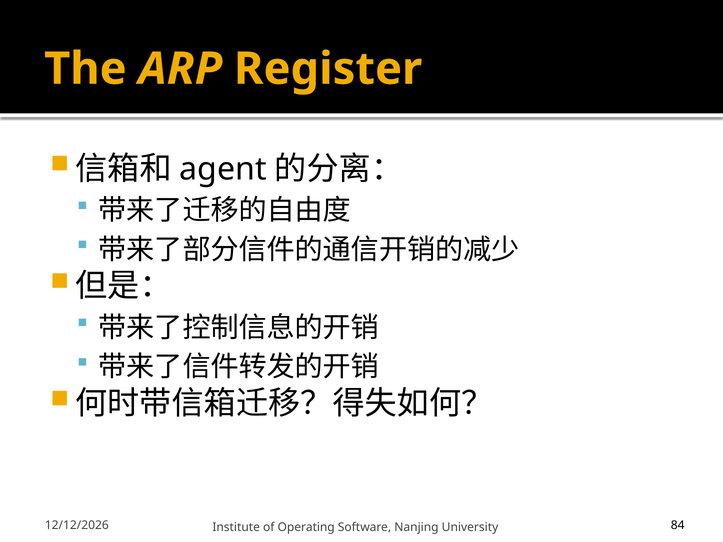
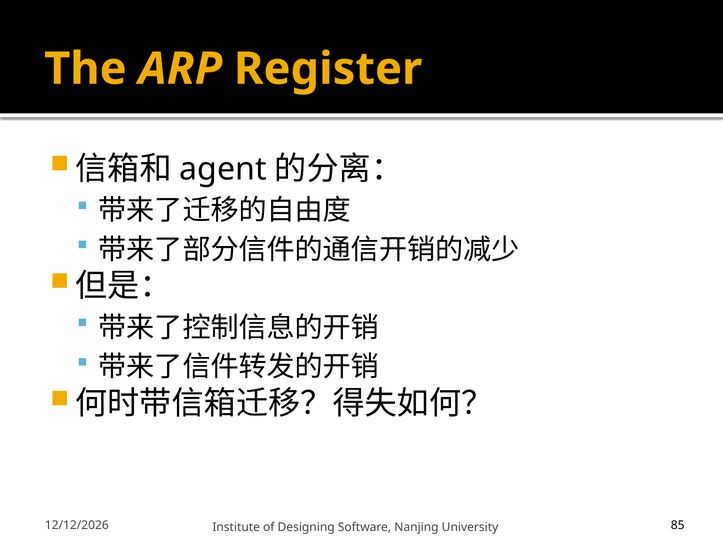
Operating: Operating -> Designing (306, 527)
84: 84 -> 85 (678, 525)
